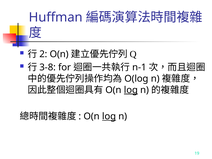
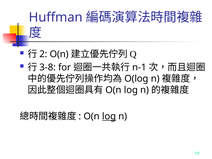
log underline: present -> none (131, 90)
